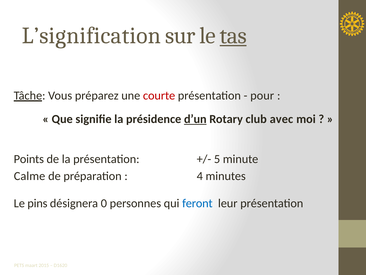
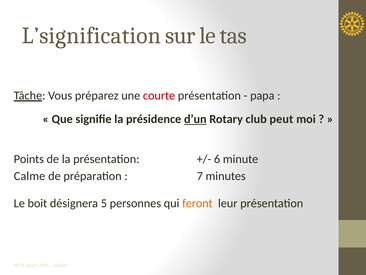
tas underline: present -> none (233, 35)
pour: pour -> papa (262, 95)
avec: avec -> peut (281, 119)
5: 5 -> 6 (217, 159)
4: 4 -> 7 (200, 176)
pins: pins -> boit (37, 203)
0: 0 -> 5 (104, 203)
feront colour: blue -> orange (197, 203)
